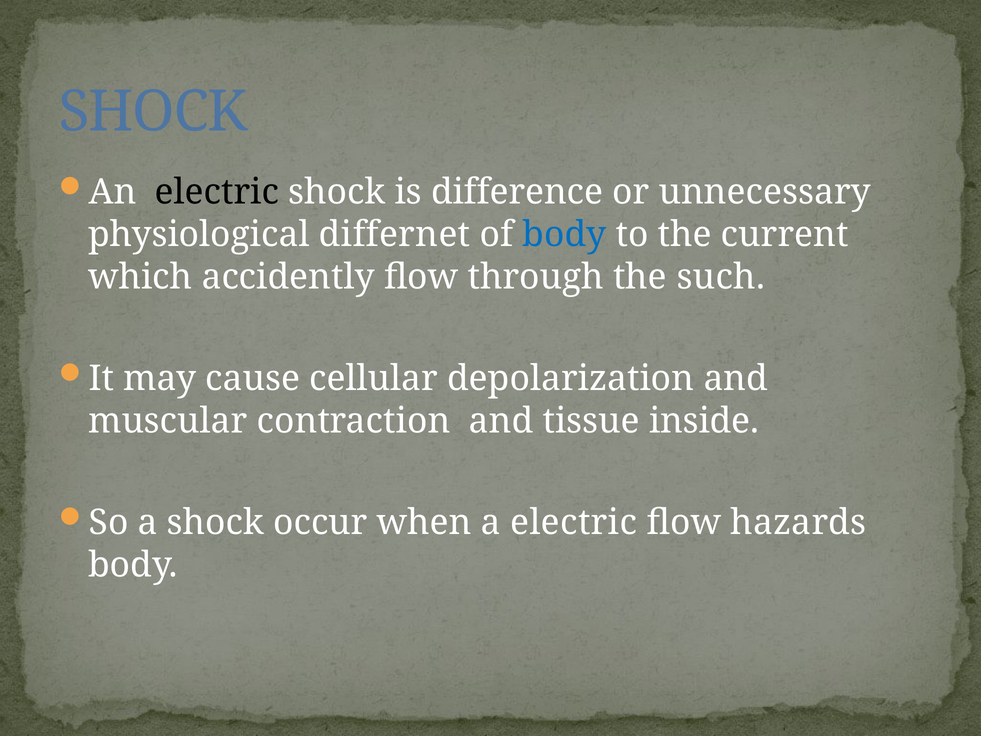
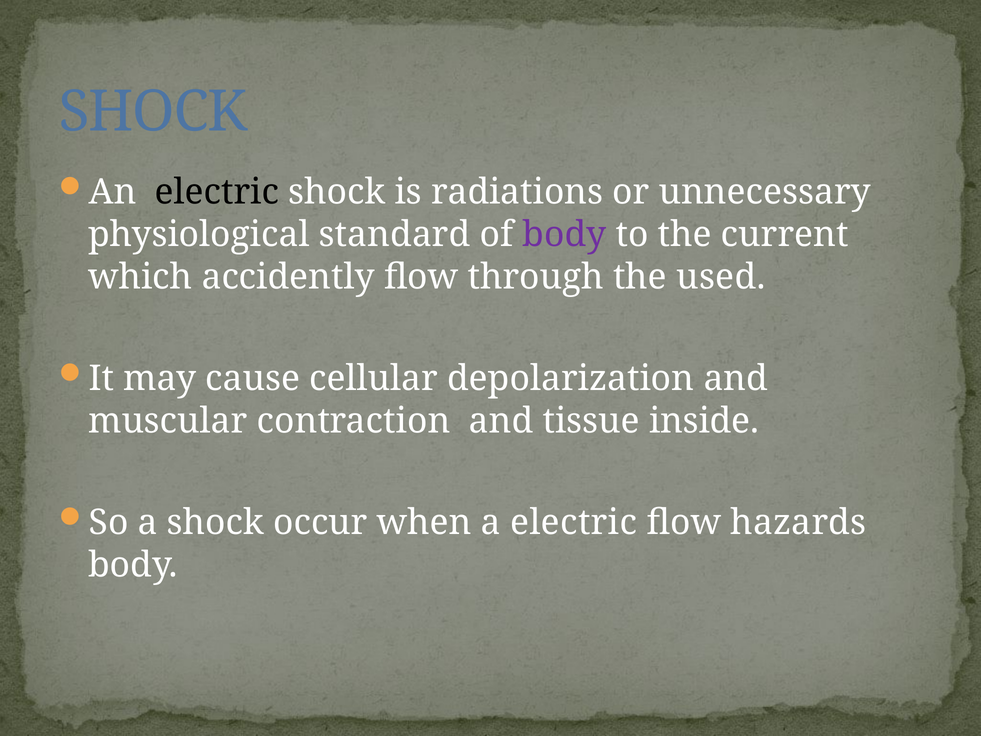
difference: difference -> radiations (517, 192)
differnet: differnet -> standard (395, 235)
body colour: blue -> purple (564, 235)
such: such -> used (721, 277)
